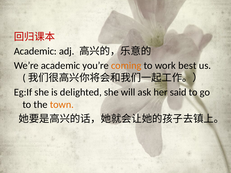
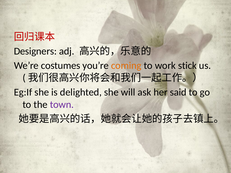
Academic: Academic -> Designers (35, 51)
We’re academic: academic -> costumes (61, 66)
best: best -> stick (187, 66)
town colour: orange -> purple (62, 105)
